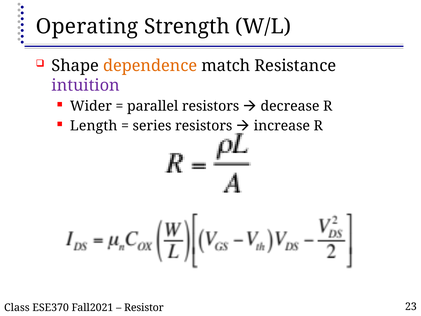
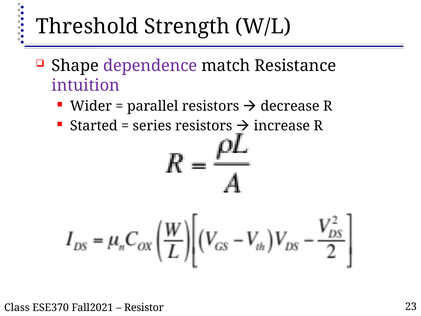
Operating: Operating -> Threshold (87, 26)
dependence colour: orange -> purple (150, 66)
Length: Length -> Started (94, 126)
